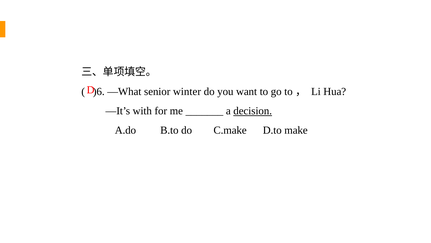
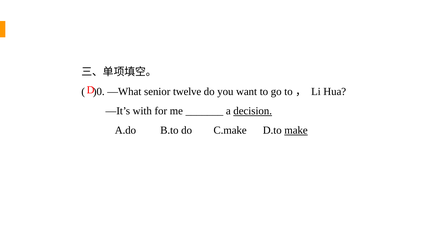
)6: )6 -> )0 (99, 91)
winter: winter -> twelve (187, 91)
make underline: none -> present (296, 130)
